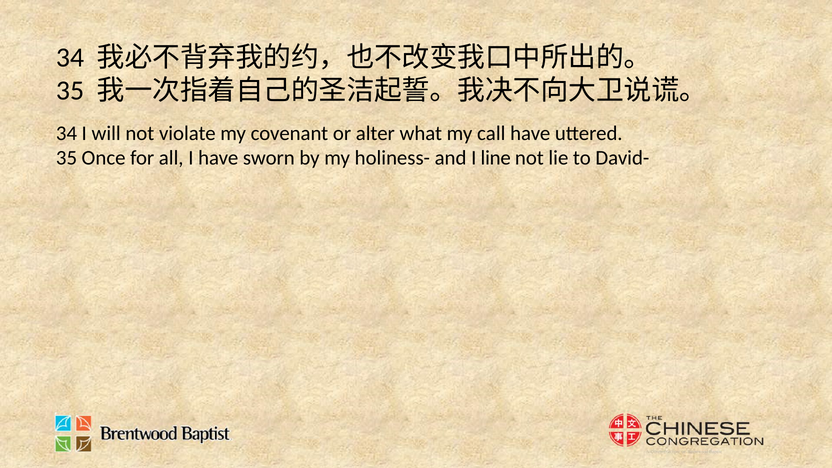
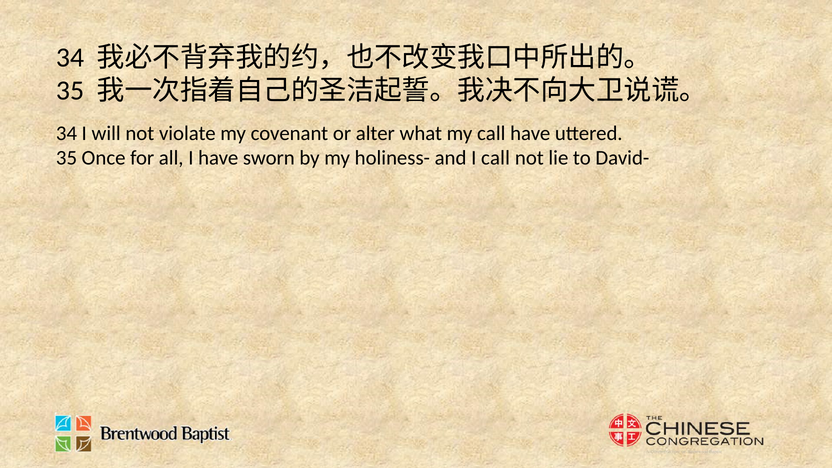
I line: line -> call (495, 158)
